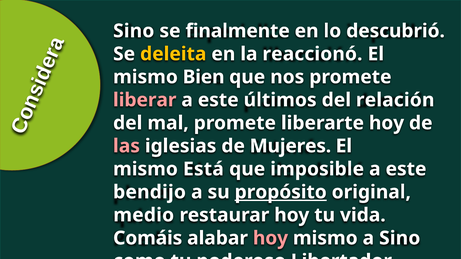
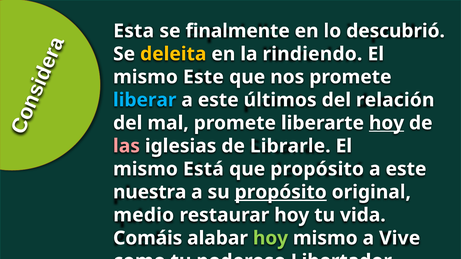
Sino: Sino -> Esta (134, 31)
reaccionó: reaccionó -> rindiendo (312, 54)
mismo Bien: Bien -> Este (203, 77)
liberar colour: pink -> light blue (145, 100)
hoy underline: none -> present (387, 123)
Mujeres: Mujeres -> Librarle (290, 146)
que imposible: imposible -> propósito (317, 169)
bendijo: bendijo -> nuestra (150, 192)
hoy colour: pink -> light green (270, 238)
mismo a Sino: Sino -> Vive (400, 238)
